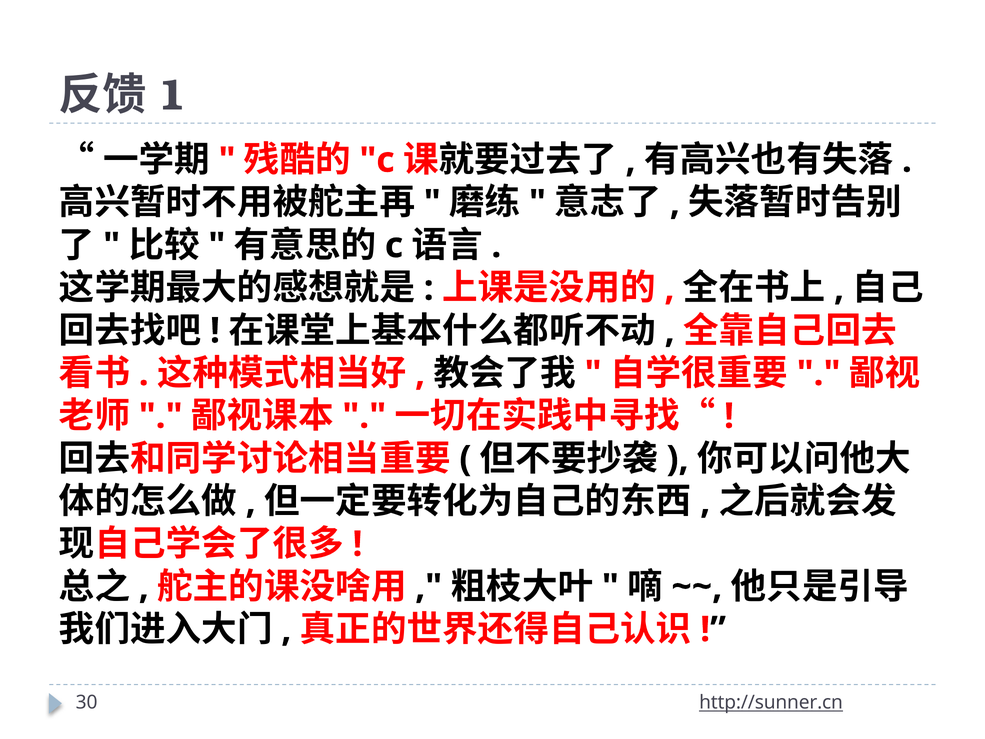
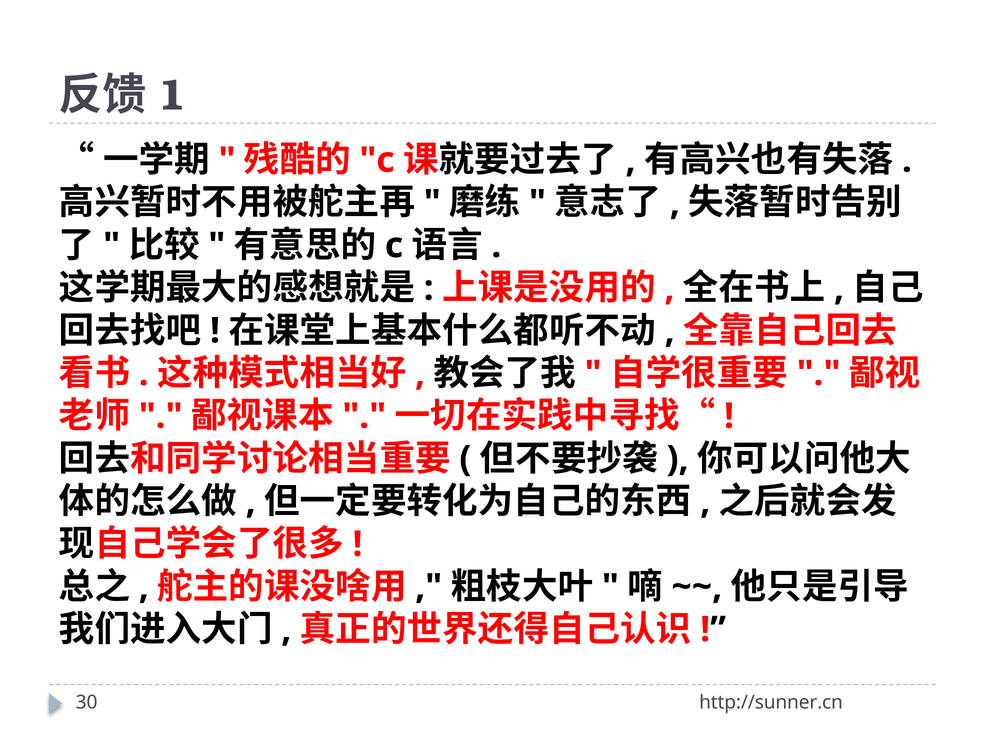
http://sunner.cn underline: present -> none (771, 702)
